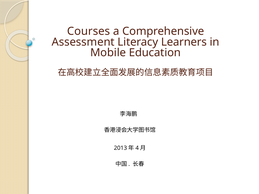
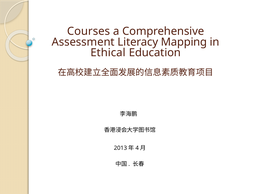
Learners: Learners -> Mapping (184, 42)
Mobile: Mobile -> Ethical (108, 53)
